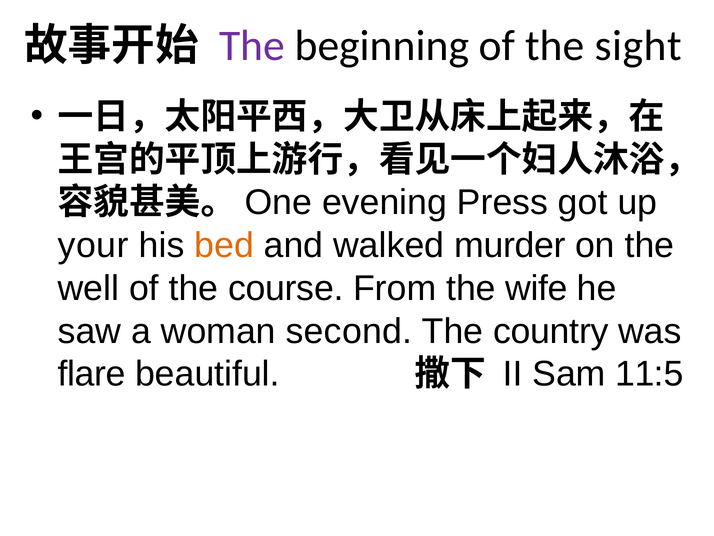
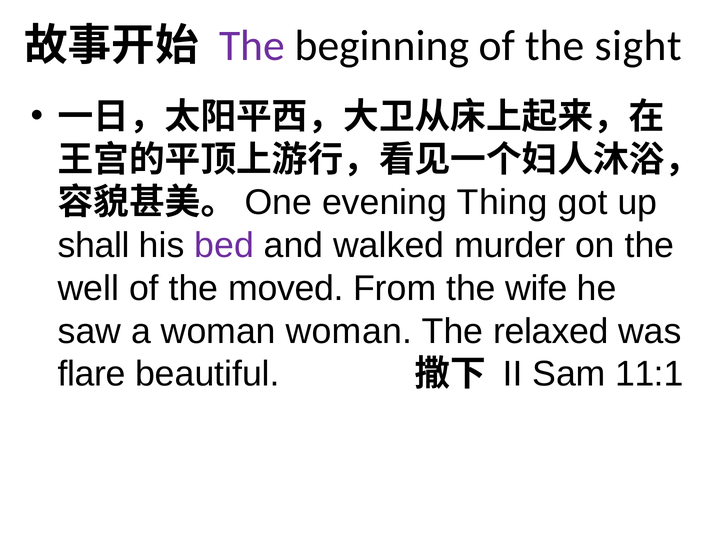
Press: Press -> Thing (502, 202)
your: your -> shall (94, 245)
bed colour: orange -> purple (224, 245)
course: course -> moved (286, 288)
woman second: second -> woman (349, 331)
country: country -> relaxed (551, 331)
11:5: 11:5 -> 11:1 (649, 374)
